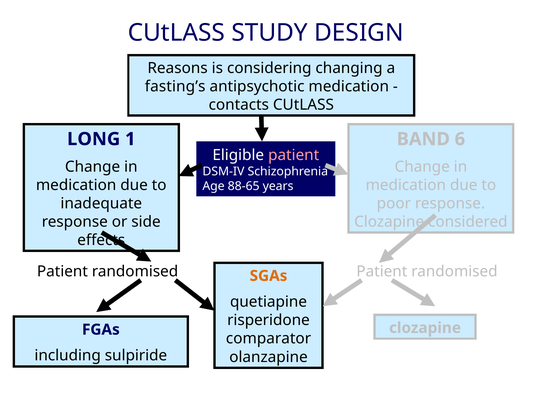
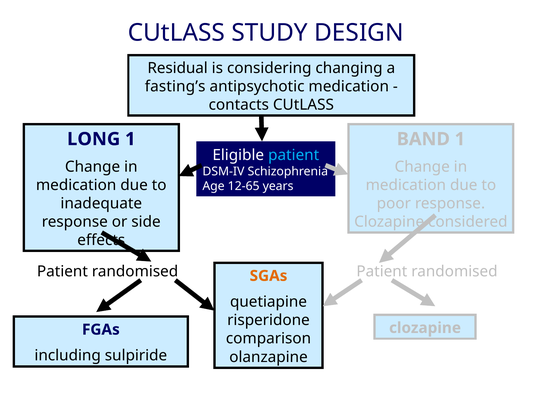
Reasons: Reasons -> Residual (178, 68)
BAND 6: 6 -> 1 (460, 139)
patient colour: pink -> light blue (294, 155)
88-65: 88-65 -> 12-65 (244, 186)
comparator: comparator -> comparison (268, 338)
